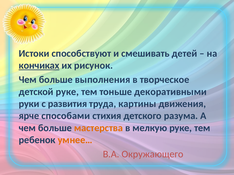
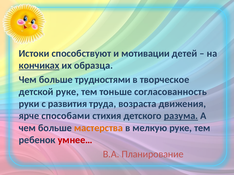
смешивать: смешивать -> мотивации (145, 54)
рисунок: рисунок -> образца (94, 66)
выполнения: выполнения -> трудностями (103, 80)
декоративными: декоративными -> согласованность (171, 92)
картины: картины -> возраста (137, 104)
разума underline: none -> present (181, 116)
умнее… colour: orange -> red (75, 140)
Окружающего: Окружающего -> Планирование (153, 155)
